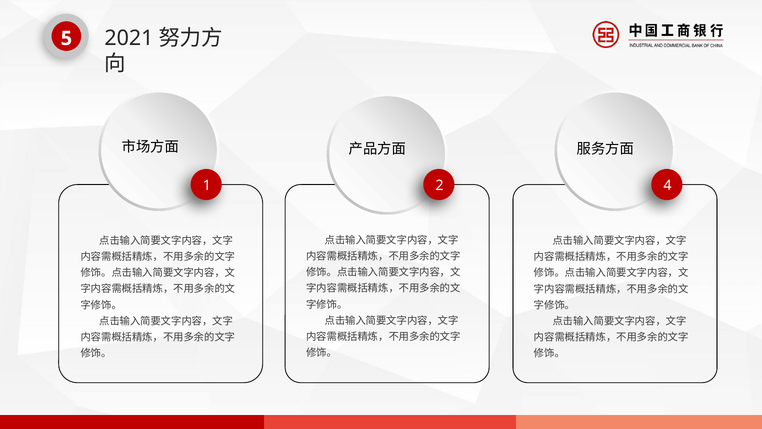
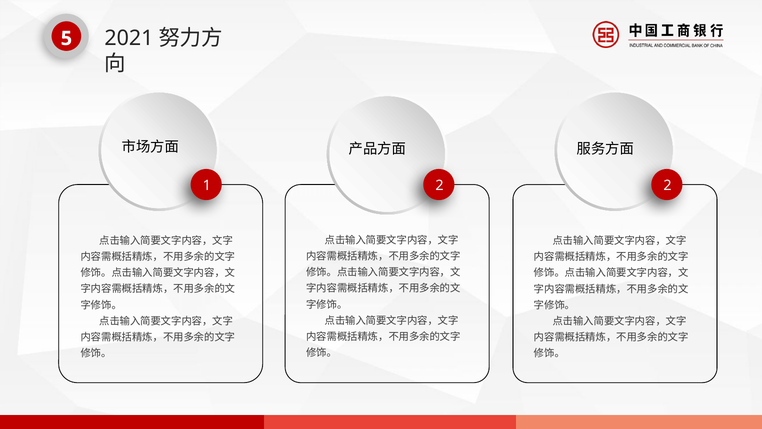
2 4: 4 -> 2 (668, 185)
